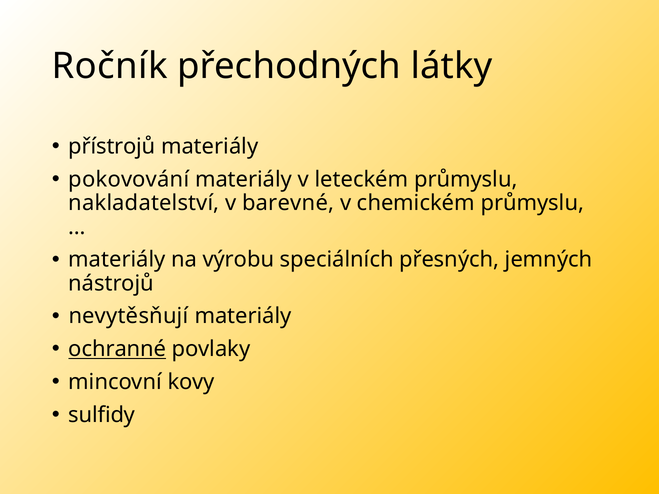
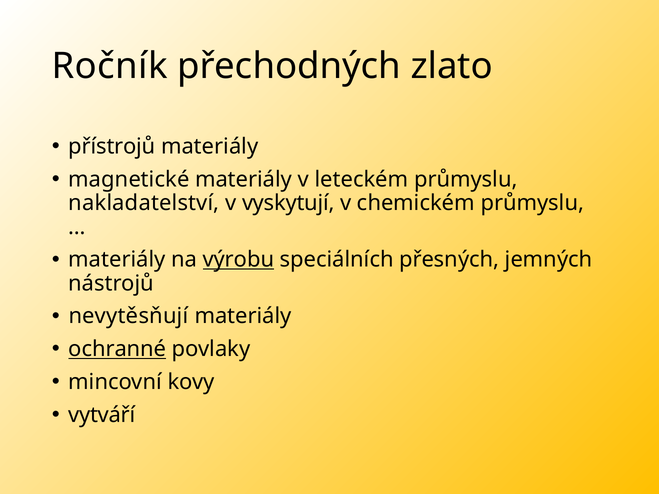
látky: látky -> zlato (452, 66)
pokovování: pokovování -> magnetické (129, 179)
barevné: barevné -> vyskytují (288, 203)
výrobu underline: none -> present (238, 260)
sulfidy: sulfidy -> vytváří (102, 415)
